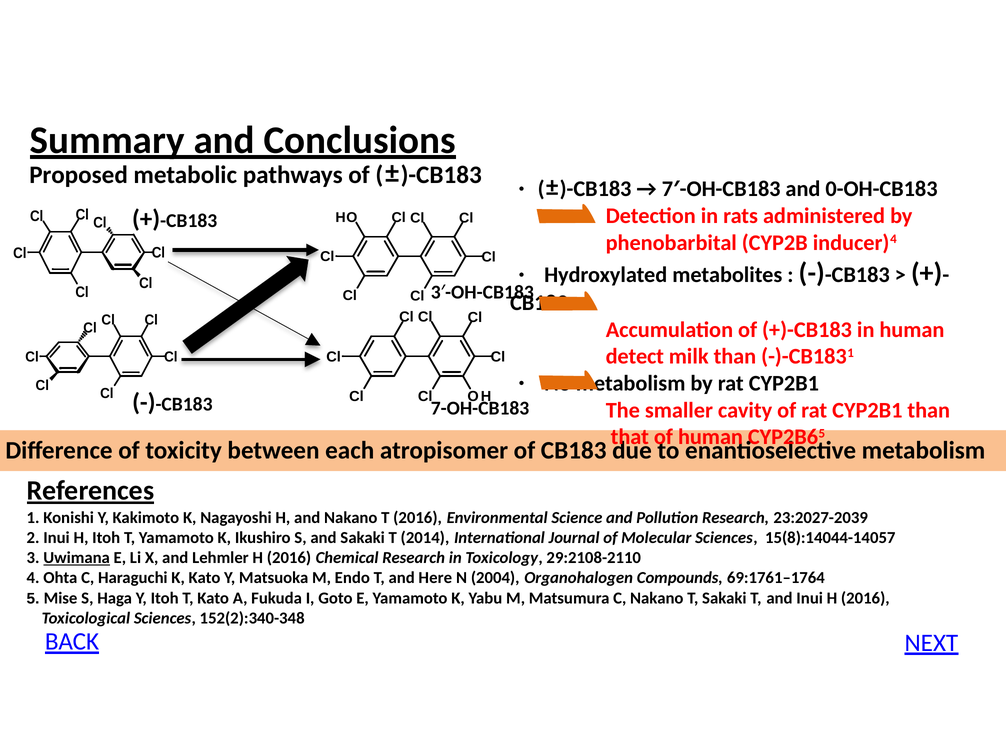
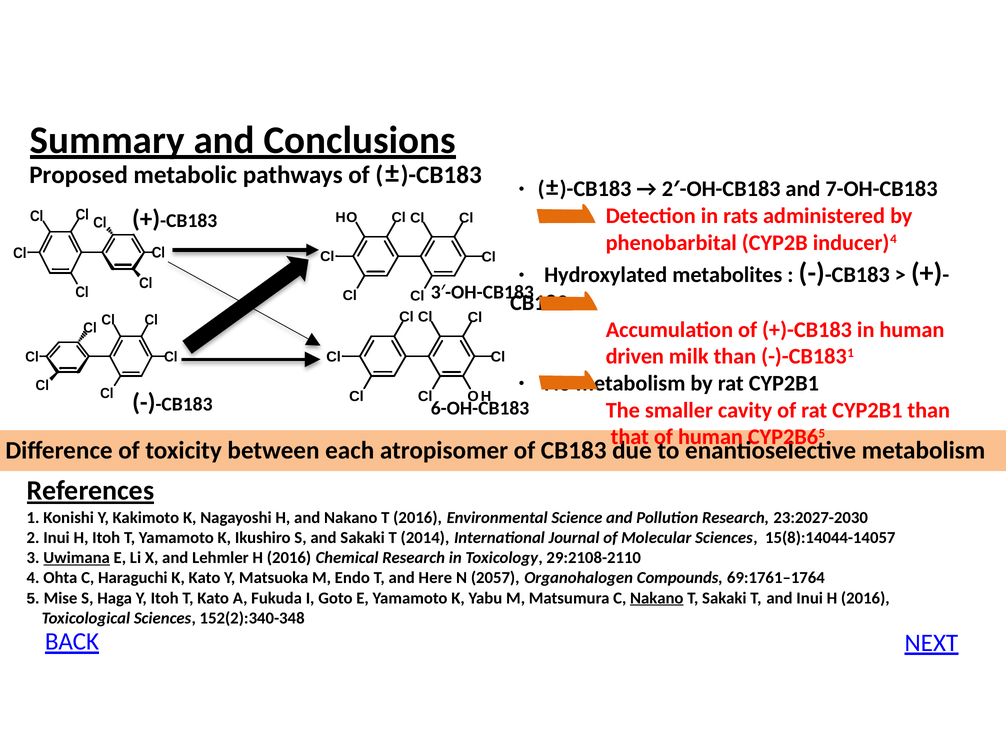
7: 7 -> 2 (667, 189)
0-OH-CB183: 0-OH-CB183 -> 7-OH-CB183 (882, 189)
detect: detect -> driven (635, 357)
7-OH-CB183: 7-OH-CB183 -> 6-OH-CB183 (480, 408)
23:2027-2039: 23:2027-2039 -> 23:2027-2030 (821, 518)
2004: 2004 -> 2057 (495, 578)
Nakano underline: none -> present (657, 598)
